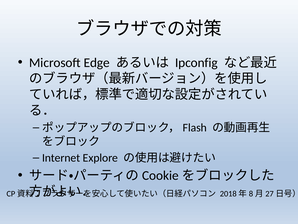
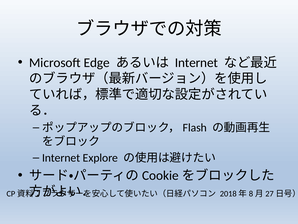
Ipconfig: Ipconfig -> Internet (196, 63)
